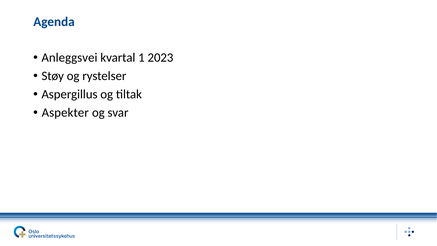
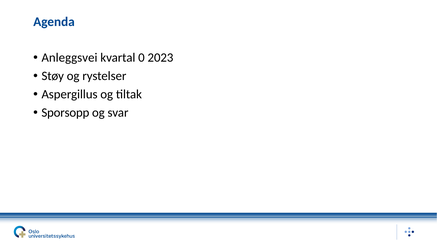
1: 1 -> 0 (141, 58)
Aspekter: Aspekter -> Sporsopp (65, 113)
